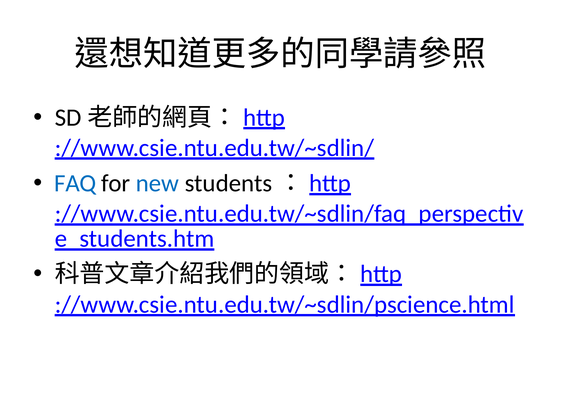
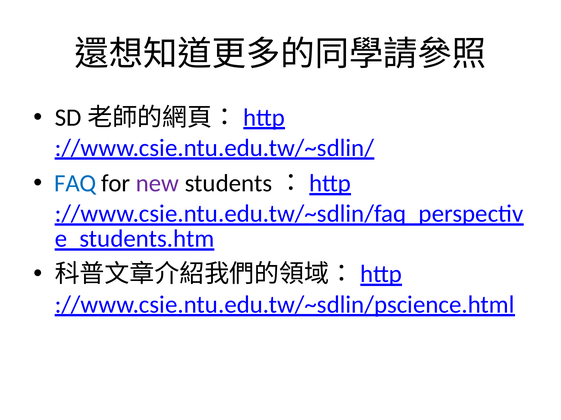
new colour: blue -> purple (157, 184)
